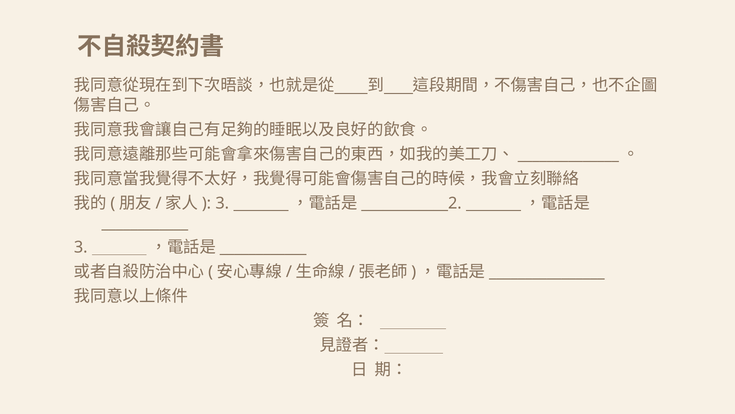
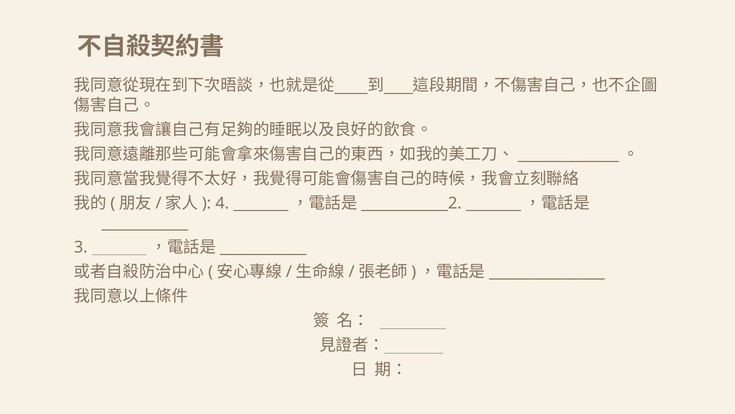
3: 3 -> 4 (222, 203)
